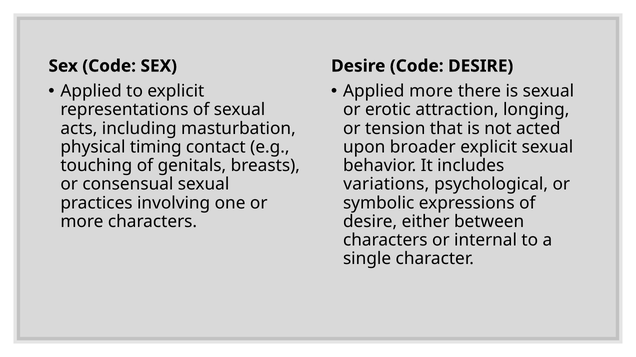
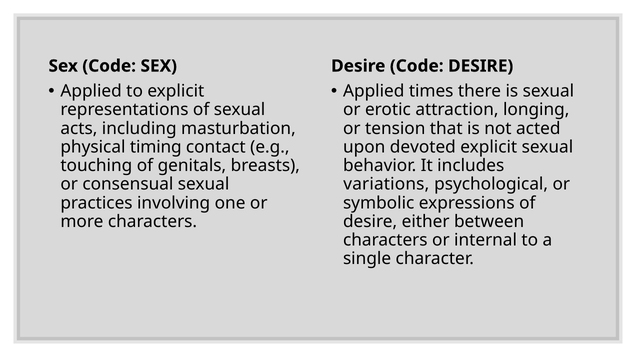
Applied more: more -> times (431, 91)
broader: broader -> devoted (423, 147)
